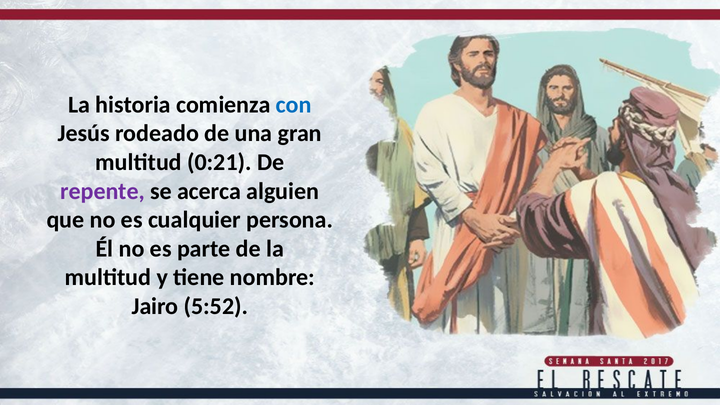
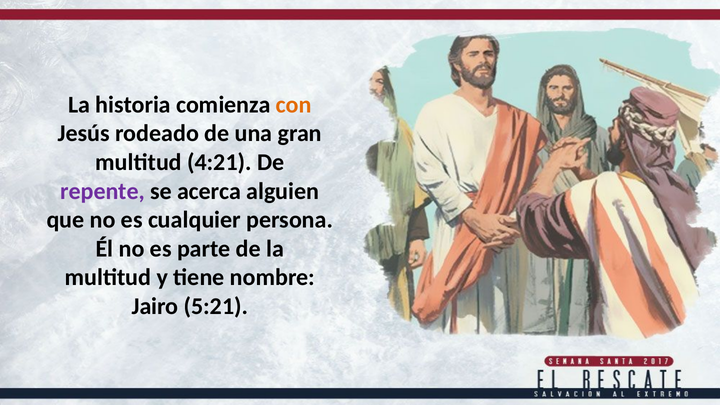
con colour: blue -> orange (294, 105)
0:21: 0:21 -> 4:21 (219, 162)
5:52: 5:52 -> 5:21 (216, 306)
